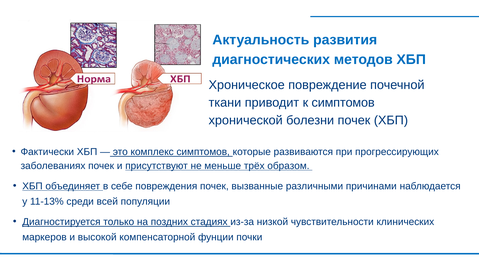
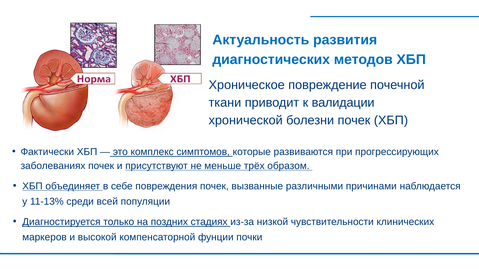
к симптомов: симптомов -> валидации (343, 103)
